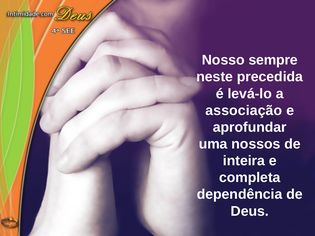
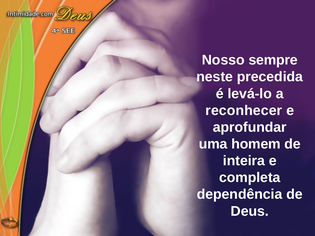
associação: associação -> reconhecer (244, 111)
nossos: nossos -> homem (256, 144)
